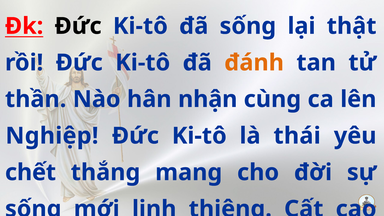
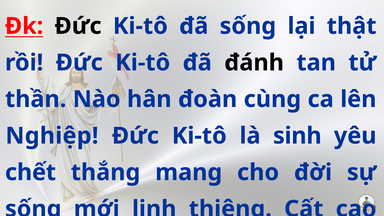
đánh colour: orange -> black (254, 63)
nhận: nhận -> đoàn (208, 99)
thái: thái -> sinh (297, 136)
